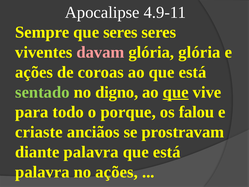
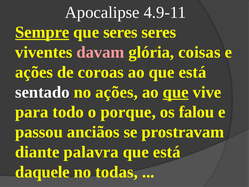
Sempre underline: none -> present (42, 32)
glória glória: glória -> coisas (199, 52)
sentado colour: light green -> white (42, 92)
no digno: digno -> ações (117, 92)
criaste: criaste -> passou (39, 132)
palavra: palavra -> daquele (42, 172)
no ações: ações -> todas (117, 172)
